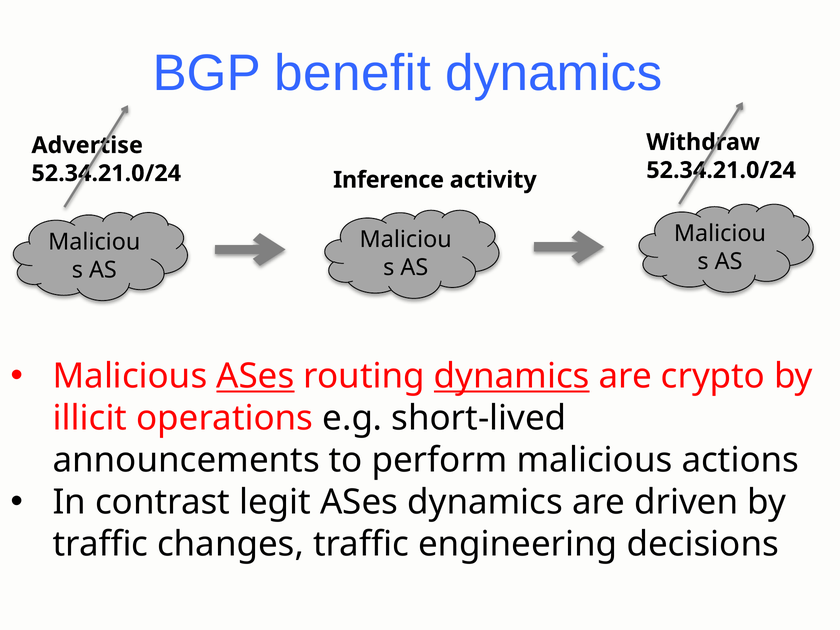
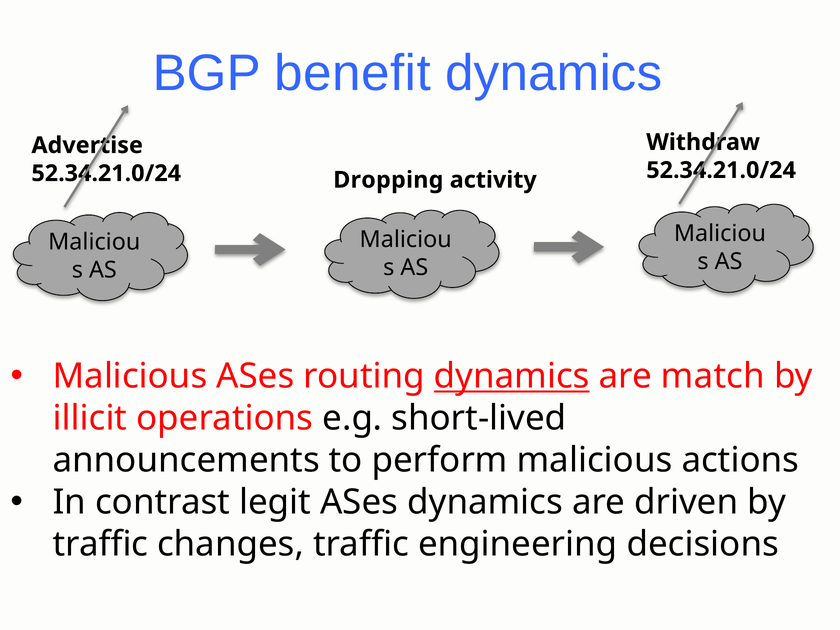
Inference: Inference -> Dropping (388, 180)
ASes underline: present -> none (255, 376)
crypto: crypto -> match (713, 376)
